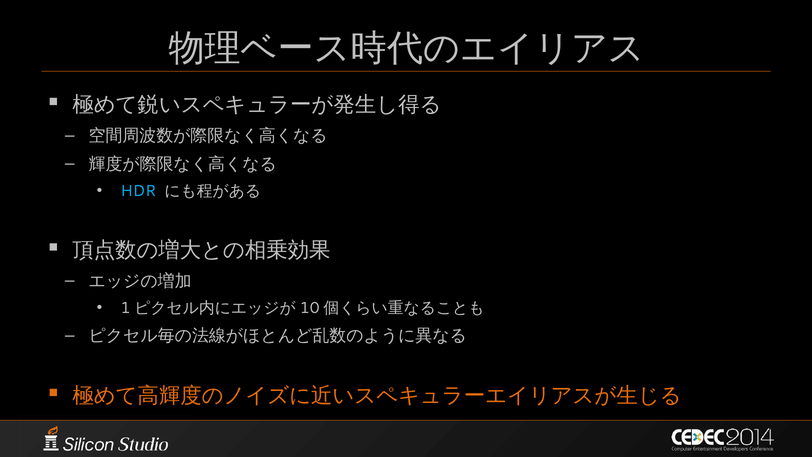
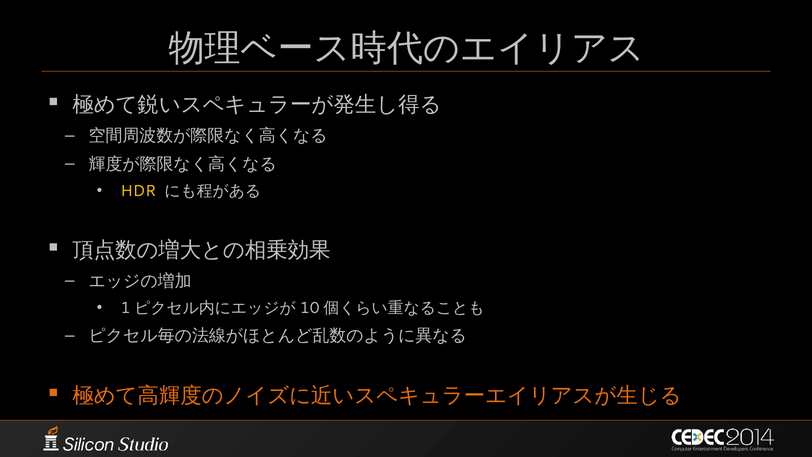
HDR colour: light blue -> yellow (138, 191)
